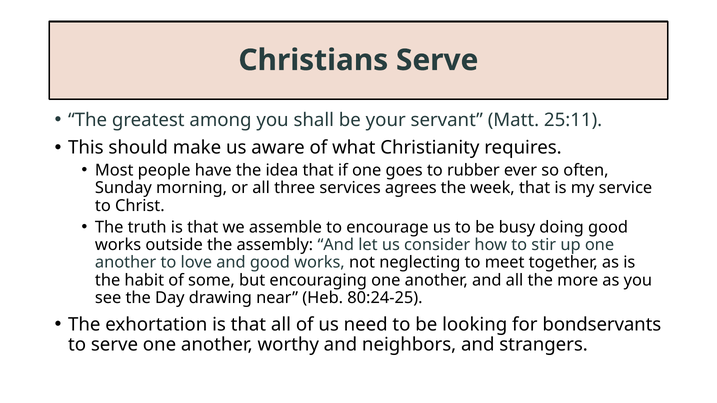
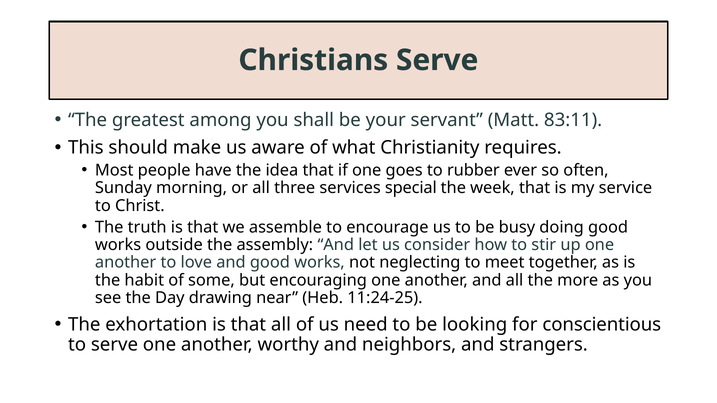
25:11: 25:11 -> 83:11 (573, 120)
agrees: agrees -> special (411, 188)
80:24-25: 80:24-25 -> 11:24-25 (385, 298)
bondservants: bondservants -> conscientious (602, 325)
